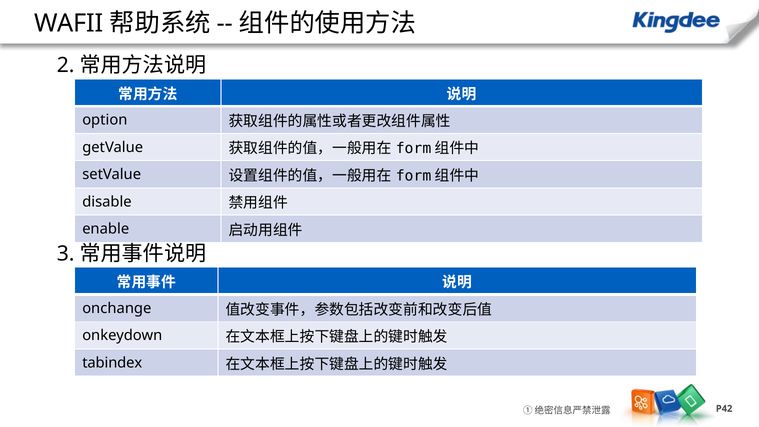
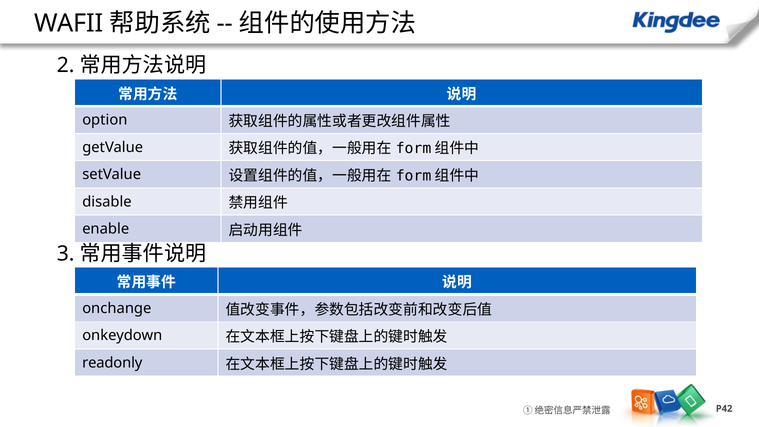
tabindex: tabindex -> readonly (112, 363)
